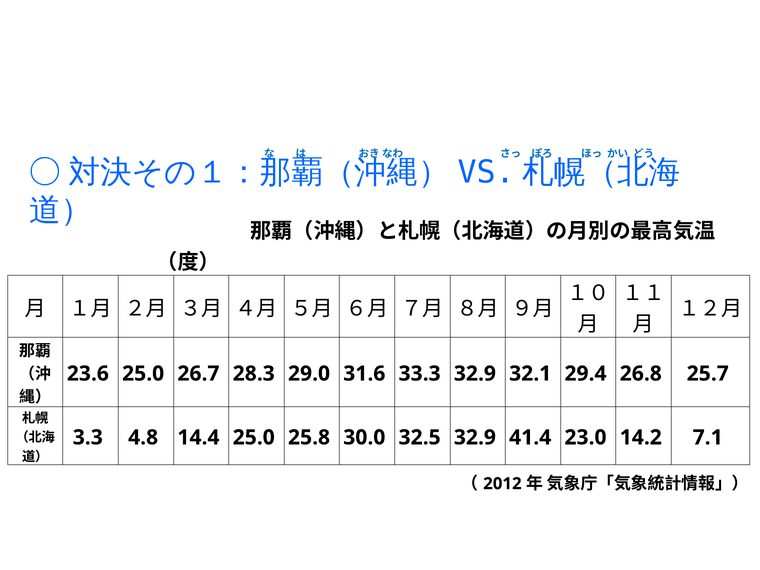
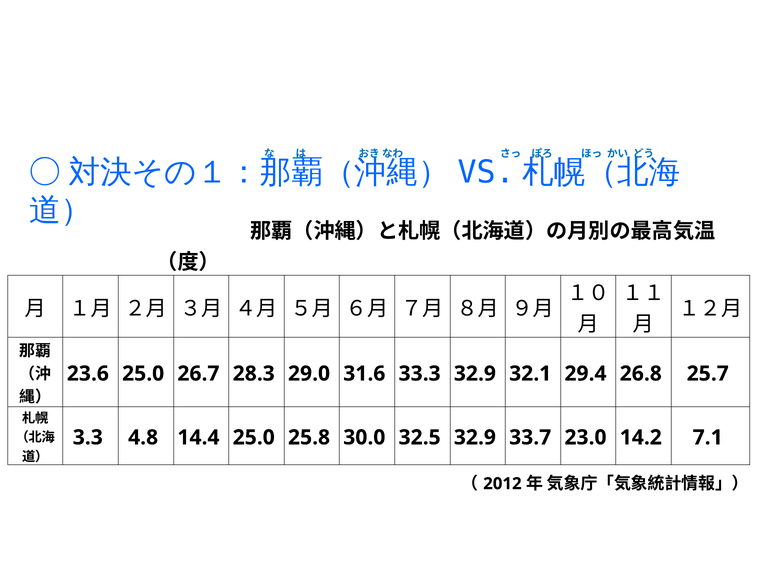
41.4: 41.4 -> 33.7 (530, 437)
